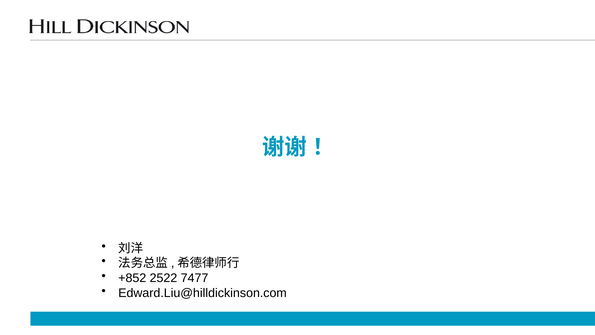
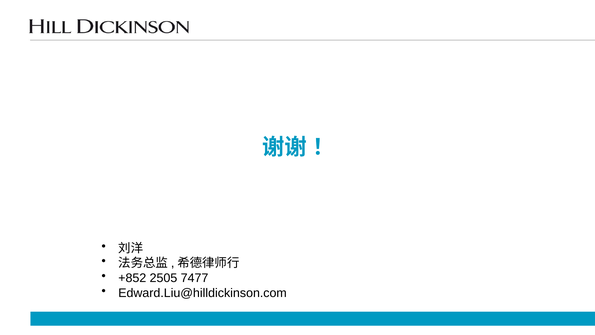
2522: 2522 -> 2505 (163, 278)
